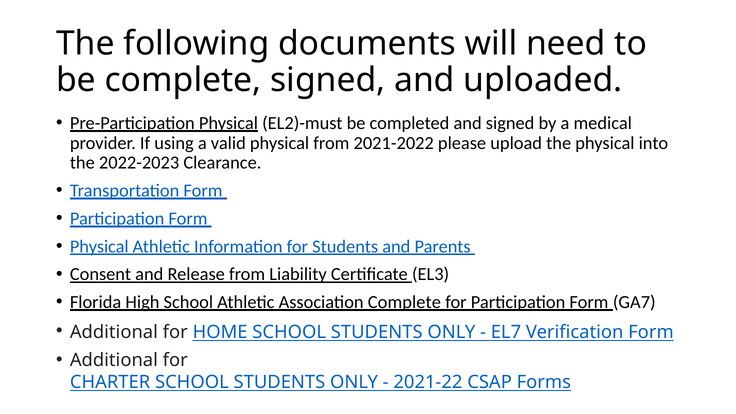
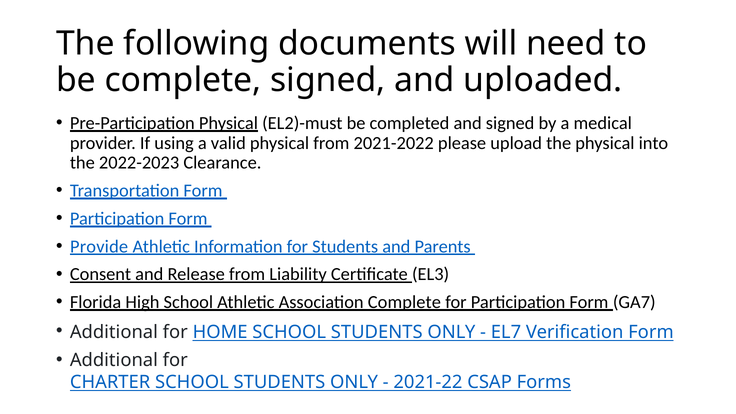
Physical: Physical -> Provide (99, 246)
